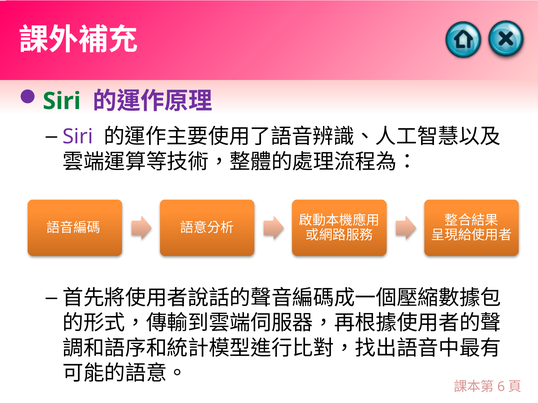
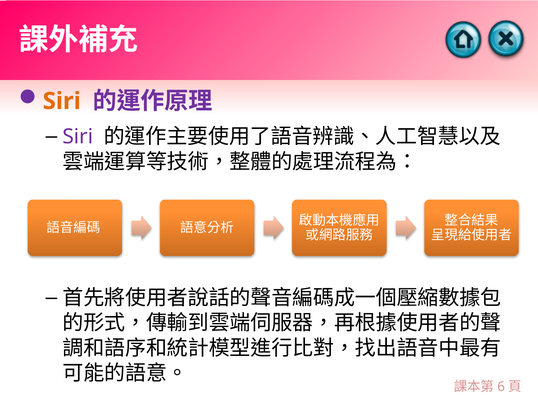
Siri colour: green -> orange (62, 101)
